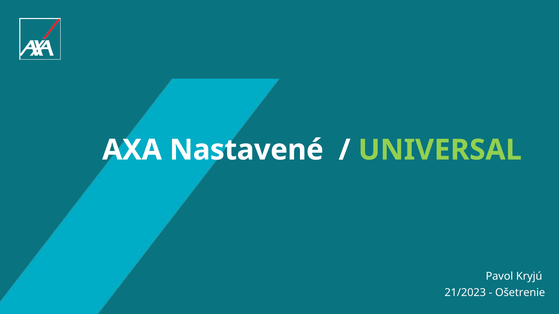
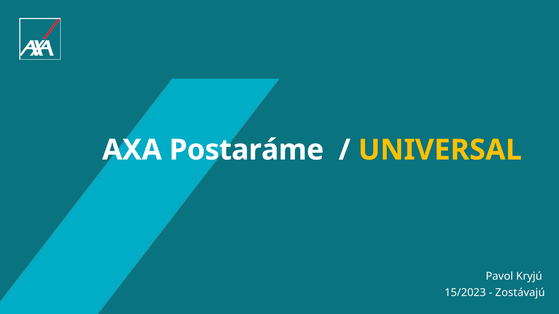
Nastavené: Nastavené -> Postaráme (247, 150)
UNIVERSAL colour: light green -> yellow (440, 150)
21/2023: 21/2023 -> 15/2023 (465, 293)
Ošetrenie: Ošetrenie -> Zostávajú (520, 293)
